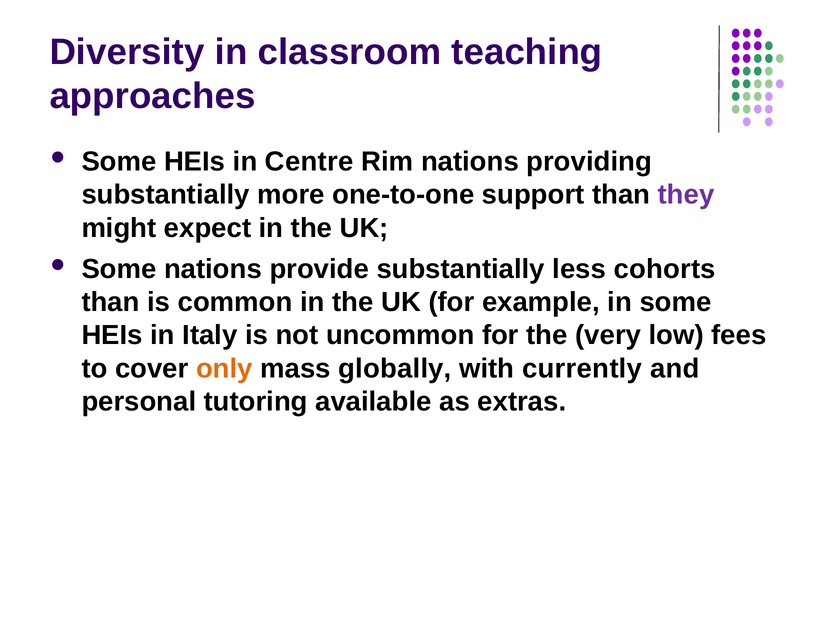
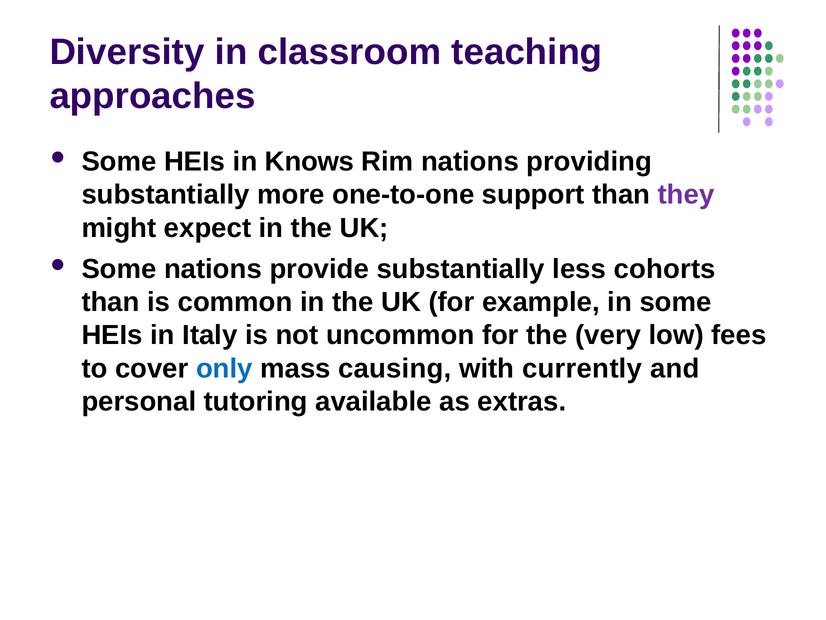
Centre: Centre -> Knows (310, 162)
only colour: orange -> blue (224, 368)
globally: globally -> causing (395, 368)
